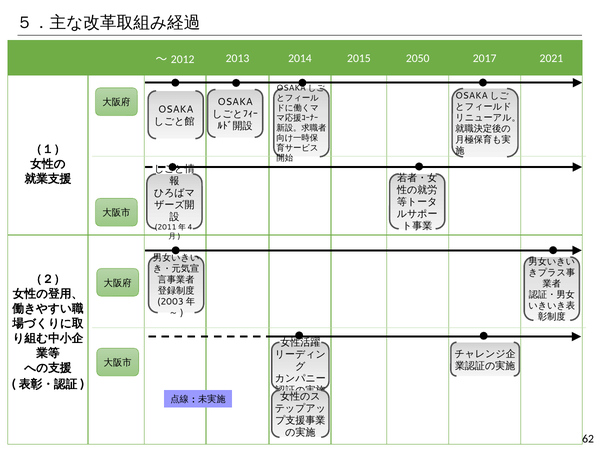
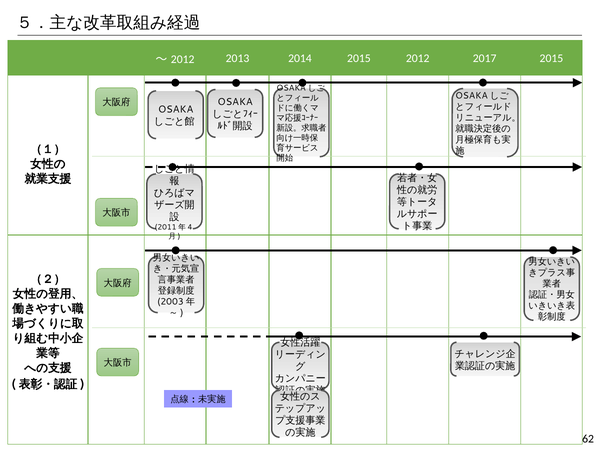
2015 2050: 2050 -> 2012 (418, 58)
2017 2021: 2021 -> 2015 (551, 58)
